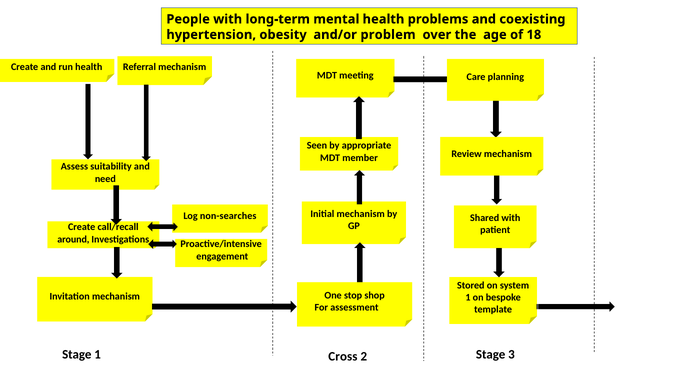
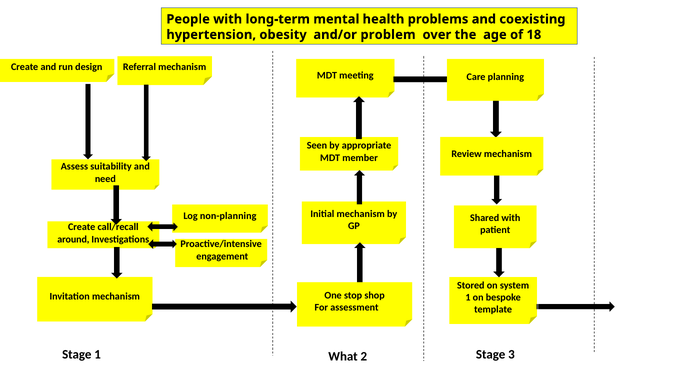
run health: health -> design (89, 67)
non-searches: non-searches -> non-planning (228, 216)
Cross: Cross -> What (343, 357)
